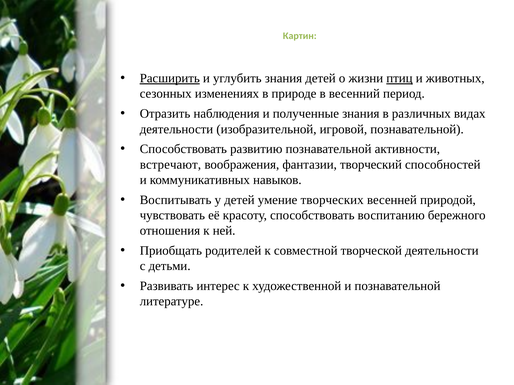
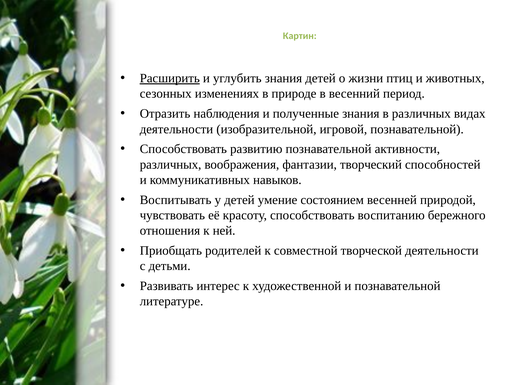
птиц underline: present -> none (399, 78)
встречают: встречают -> различных (171, 165)
творческих: творческих -> состоянием (332, 200)
